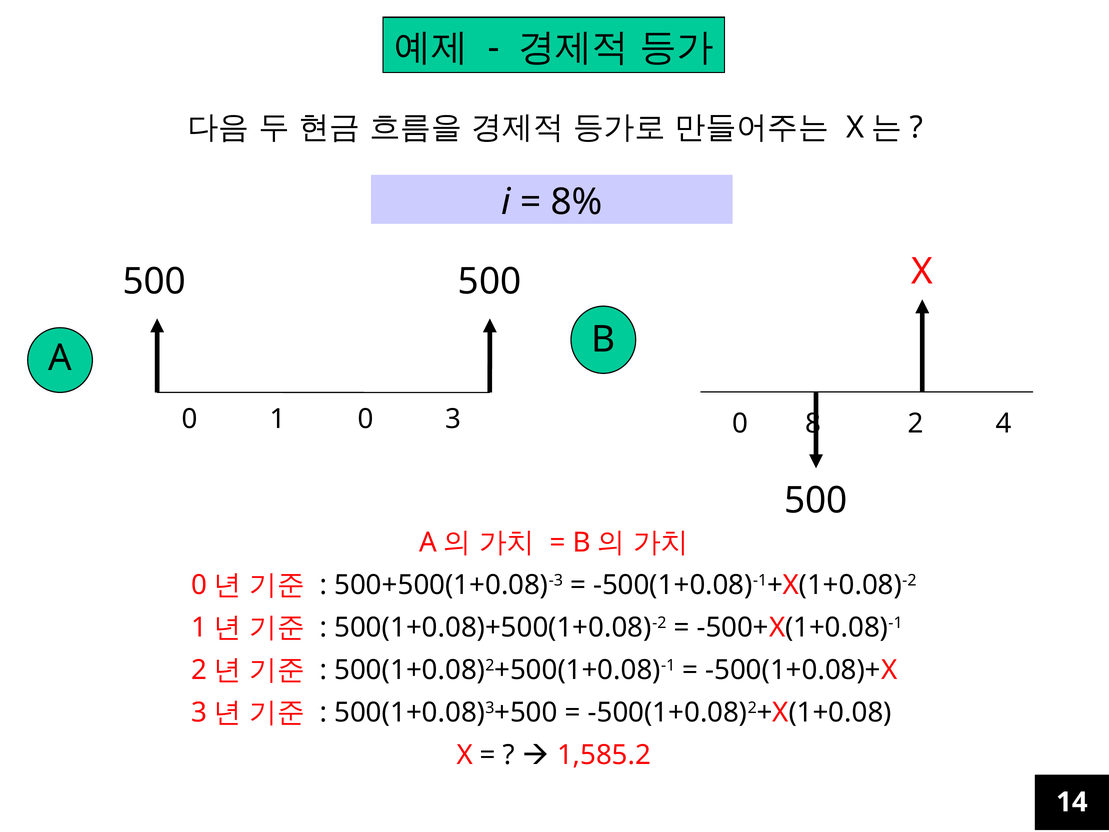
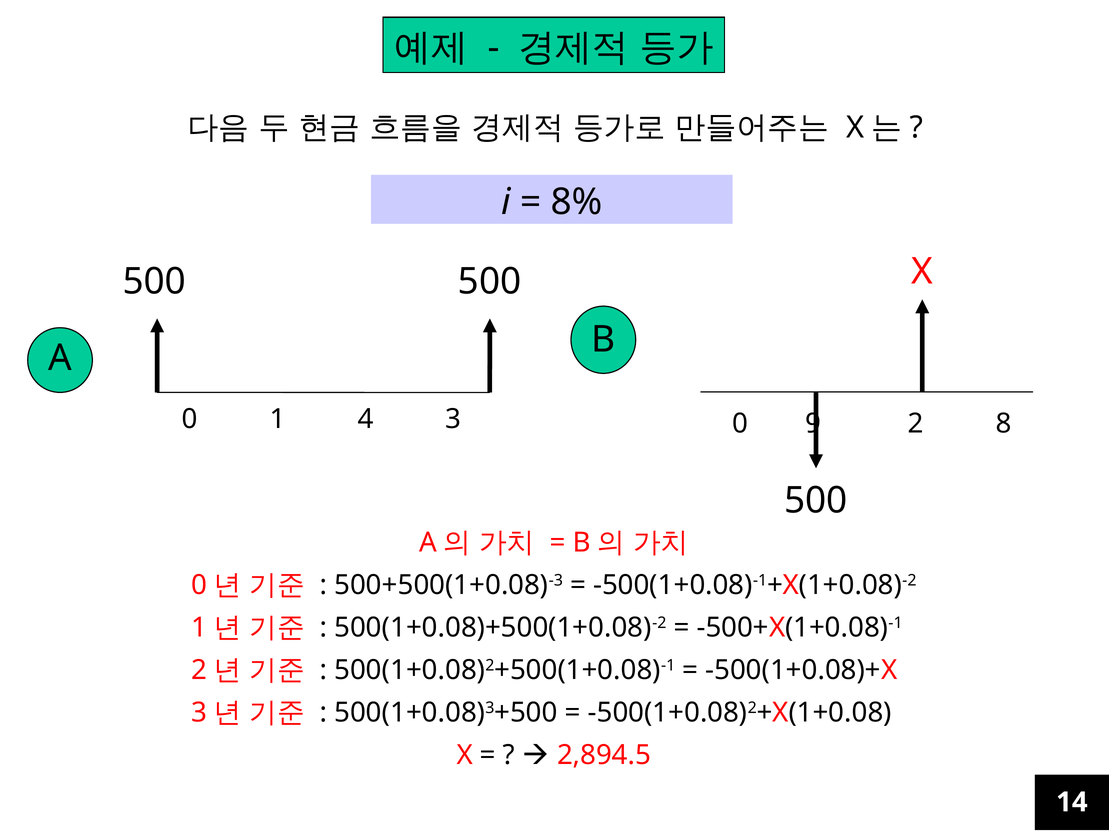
1 0: 0 -> 4 (365, 419)
8: 8 -> 9 (813, 423)
4: 4 -> 8 (1004, 423)
1,585.2: 1,585.2 -> 2,894.5 (604, 755)
